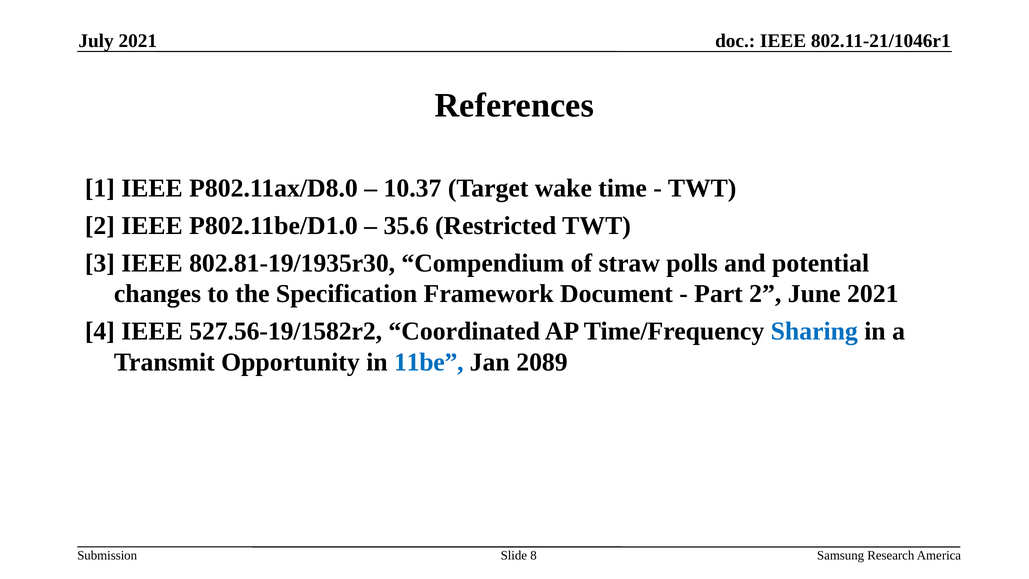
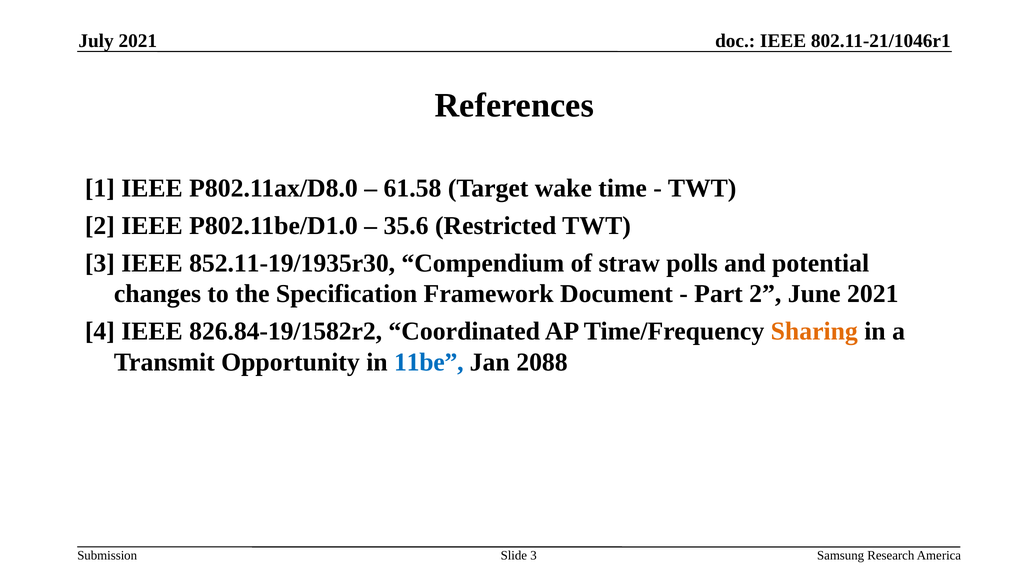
10.37: 10.37 -> 61.58 (413, 188)
802.81-19/1935r30: 802.81-19/1935r30 -> 852.11-19/1935r30 (292, 263)
527.56-19/1582r2: 527.56-19/1582r2 -> 826.84-19/1582r2 (286, 331)
Sharing colour: blue -> orange (814, 331)
2089: 2089 -> 2088 (542, 362)
Slide 8: 8 -> 3 (533, 555)
